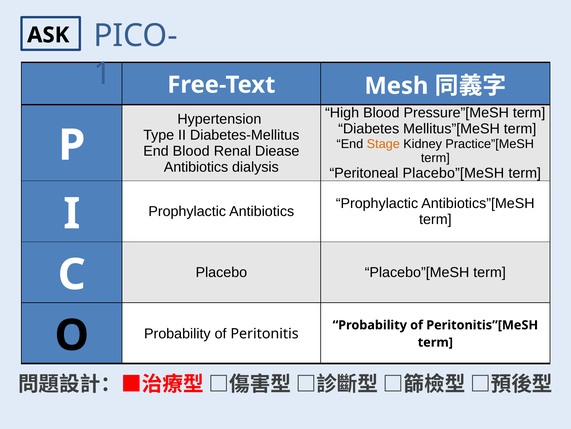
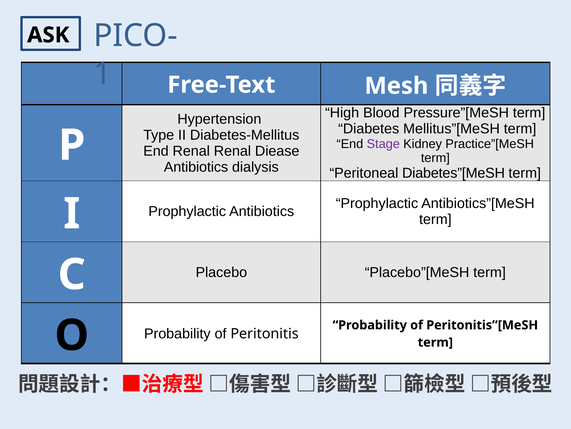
Stage colour: orange -> purple (383, 144)
End Blood: Blood -> Renal (191, 151)
Peritoneal Placebo”[MeSH: Placebo”[MeSH -> Diabetes”[MeSH (453, 173)
